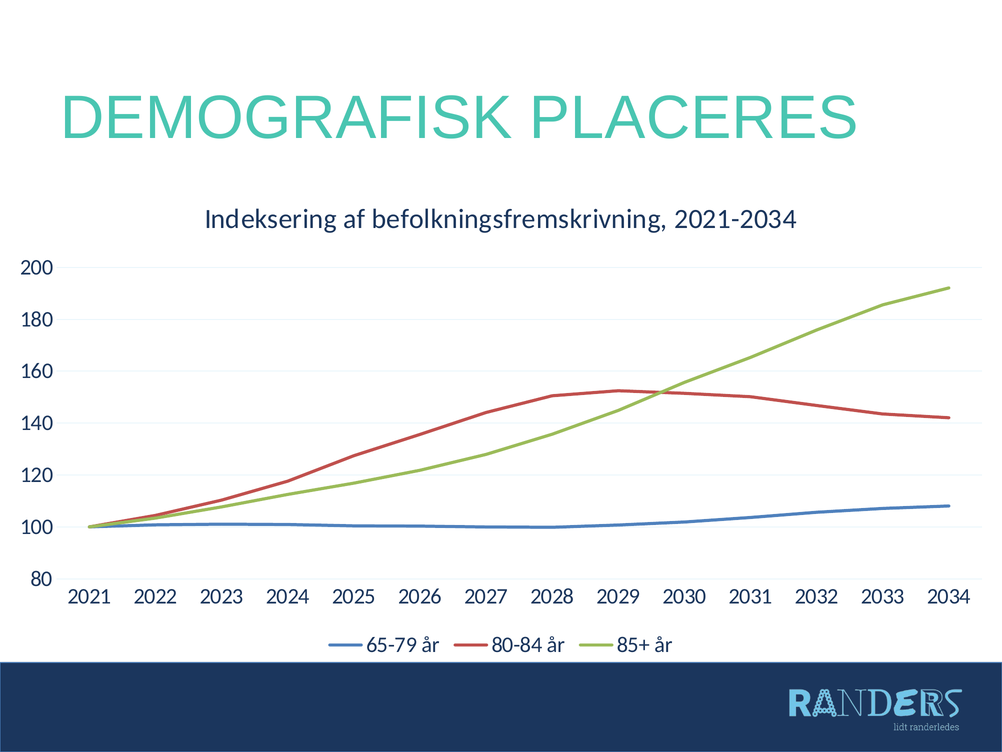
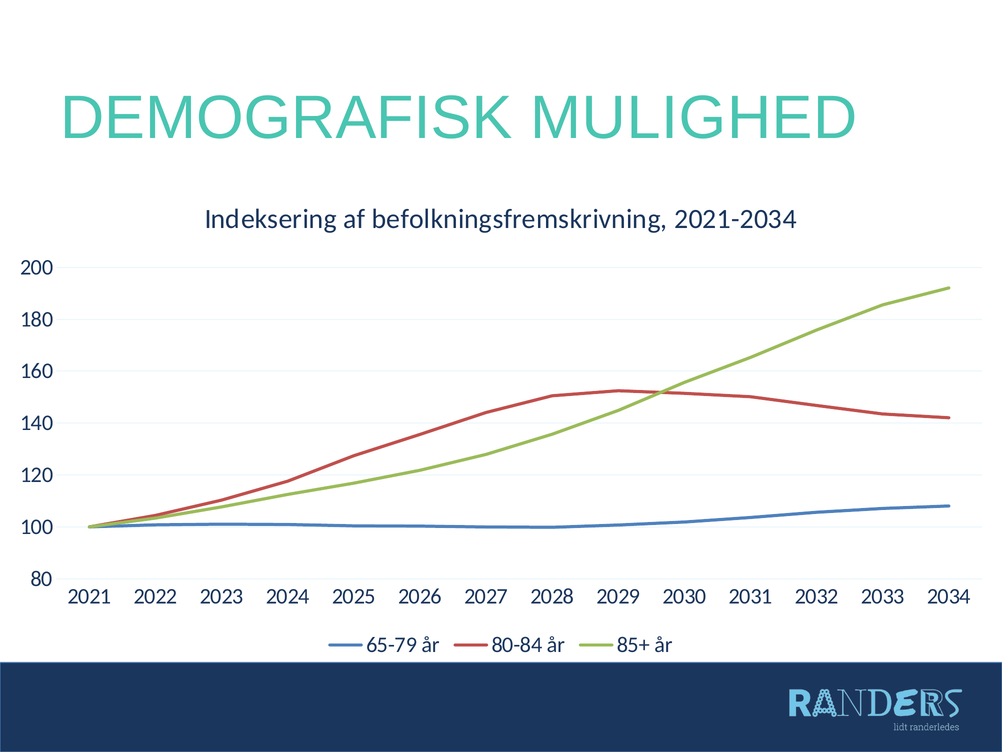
PLACERES: PLACERES -> MULIGHED (694, 118)
